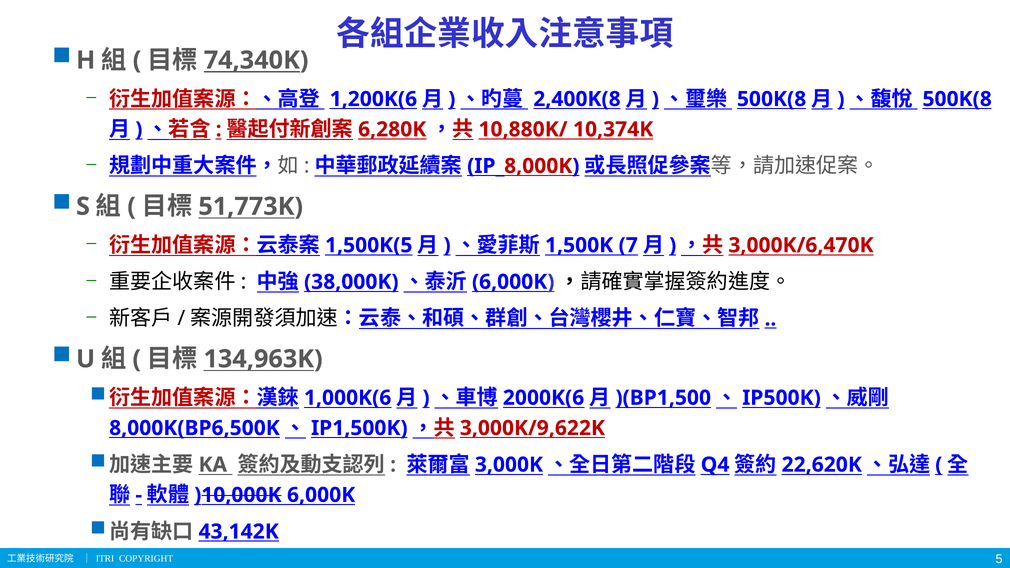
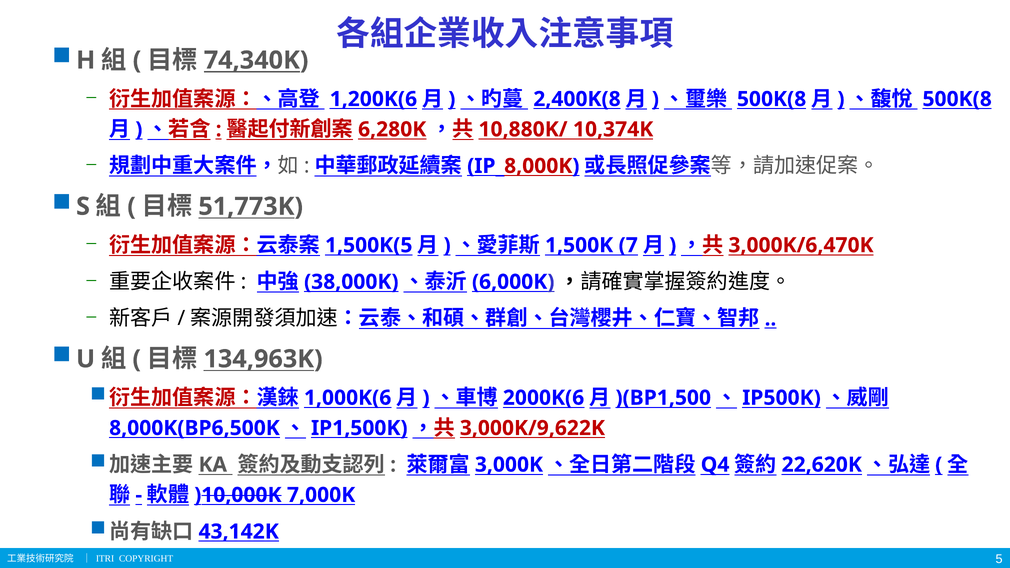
6,000K: 6,000K -> 7,000K (321, 495)
